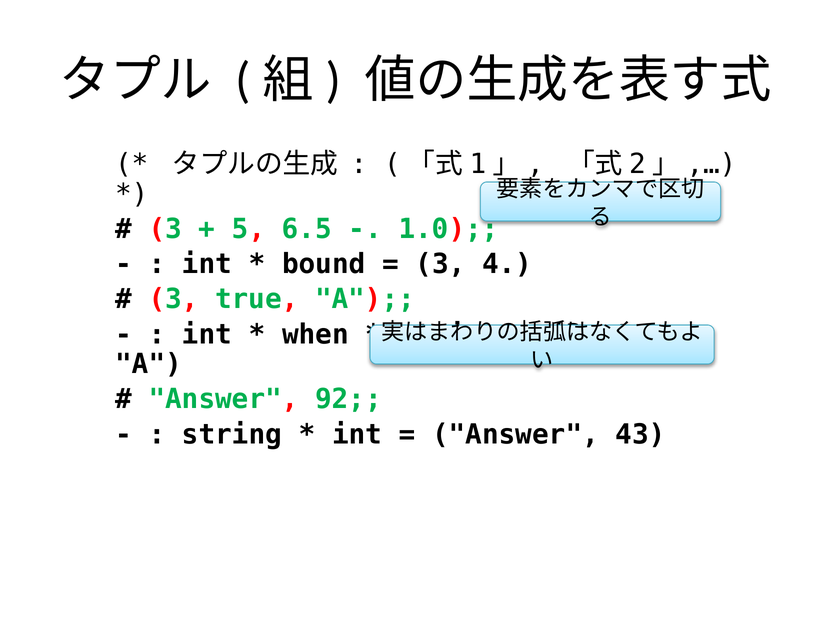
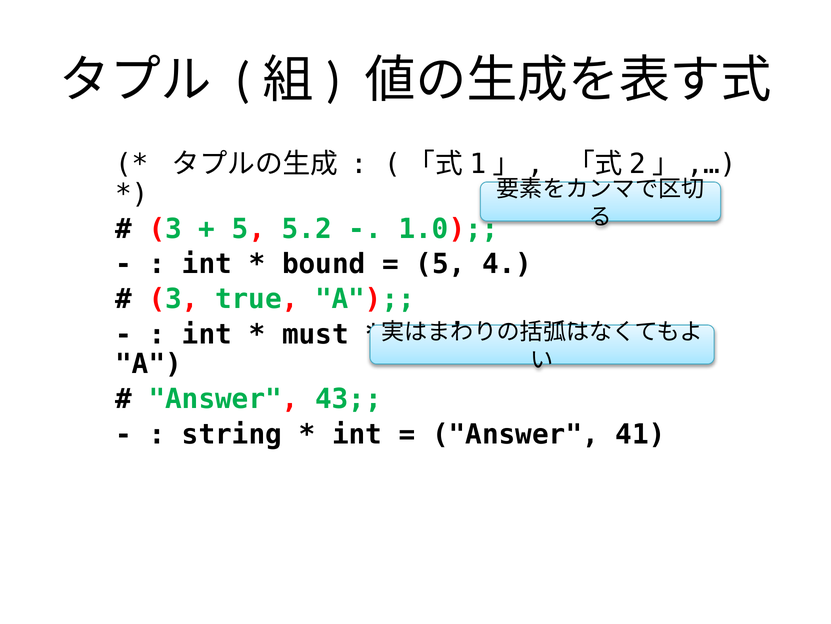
6.5: 6.5 -> 5.2 (307, 229)
3: 3 -> 5 (440, 264)
when: when -> must (315, 334)
92: 92 -> 43 (349, 399)
43: 43 -> 41 (641, 434)
